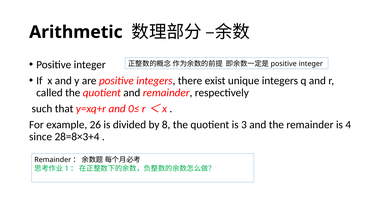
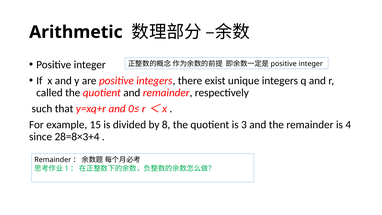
26: 26 -> 15 (95, 125)
